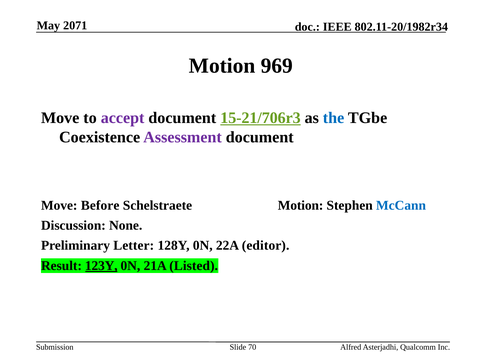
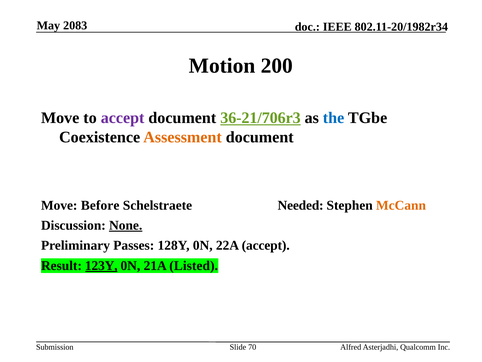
2071: 2071 -> 2083 (75, 26)
969: 969 -> 200 (277, 66)
15-21/706r3: 15-21/706r3 -> 36-21/706r3 (260, 118)
Assessment colour: purple -> orange (183, 137)
Schelstraete Motion: Motion -> Needed (301, 205)
McCann colour: blue -> orange (401, 205)
None underline: none -> present (126, 225)
Letter: Letter -> Passes (134, 245)
22A editor: editor -> accept (266, 245)
